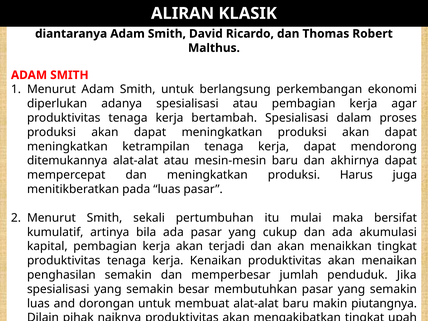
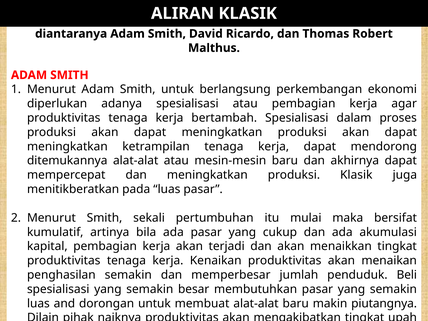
produksi Harus: Harus -> Klasik (356, 175)
Jika: Jika -> Beli (407, 275)
